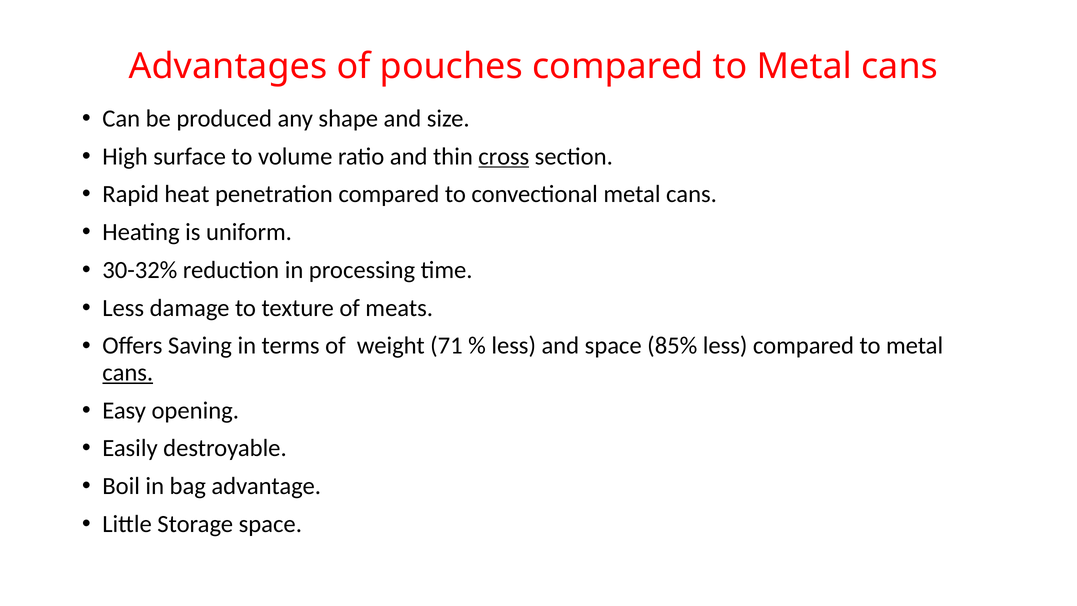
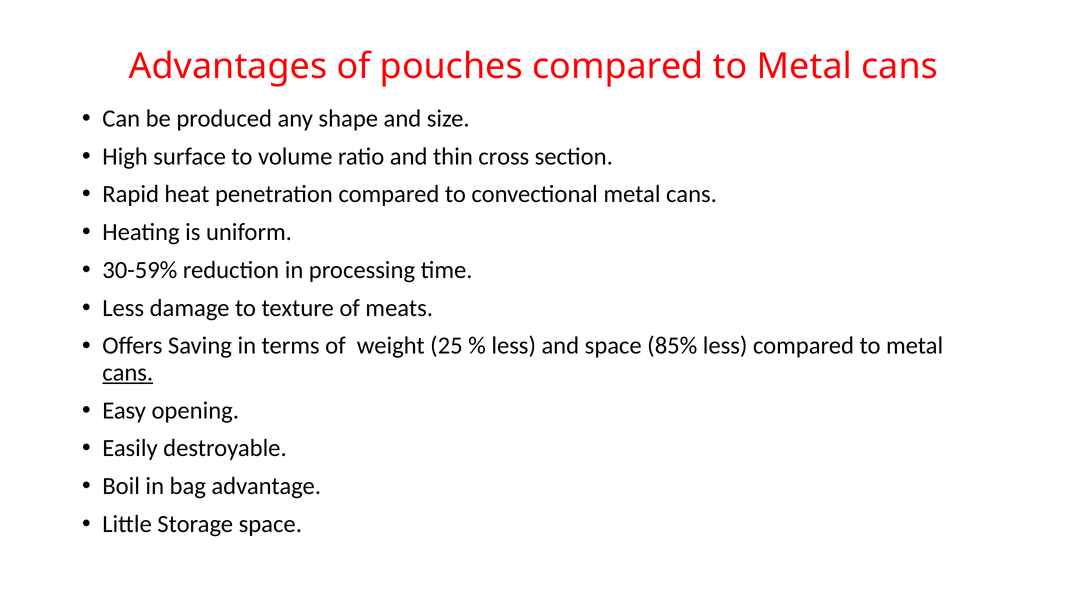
cross underline: present -> none (504, 156)
30-32%: 30-32% -> 30-59% (140, 270)
71: 71 -> 25 (446, 346)
